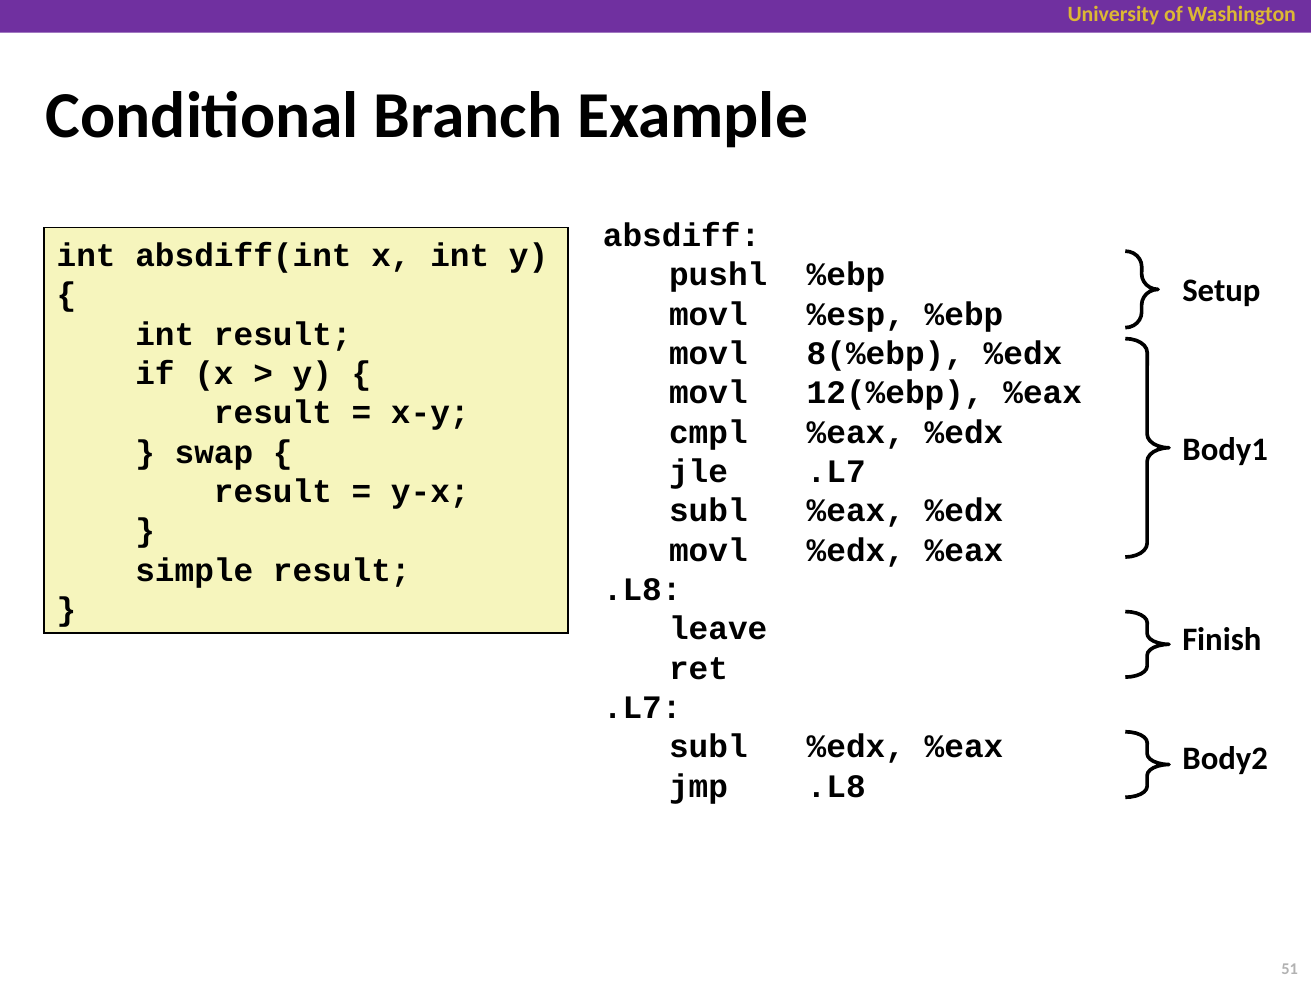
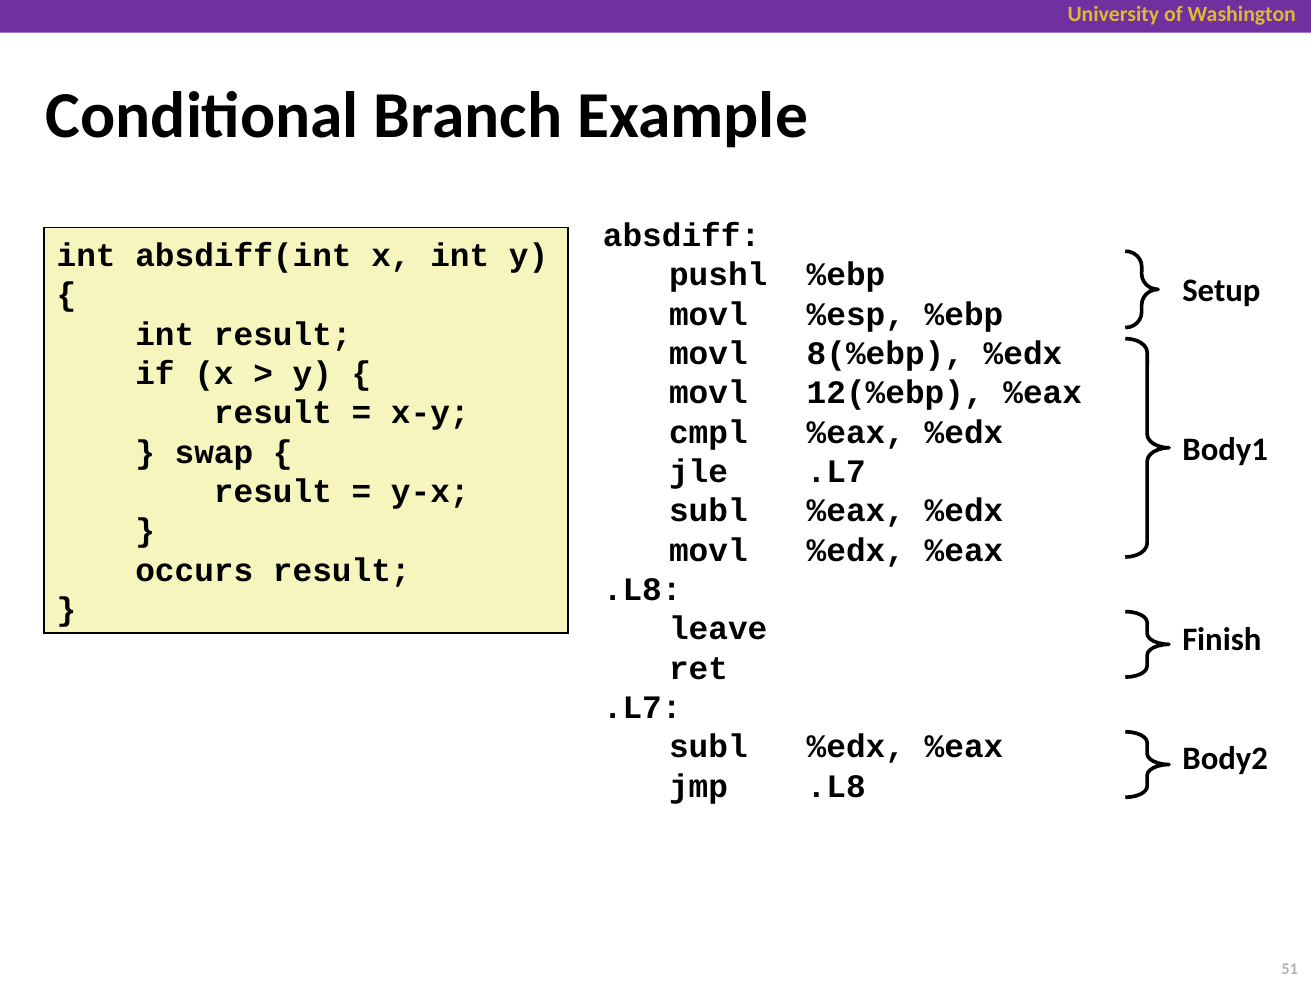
simple: simple -> occurs (194, 571)
